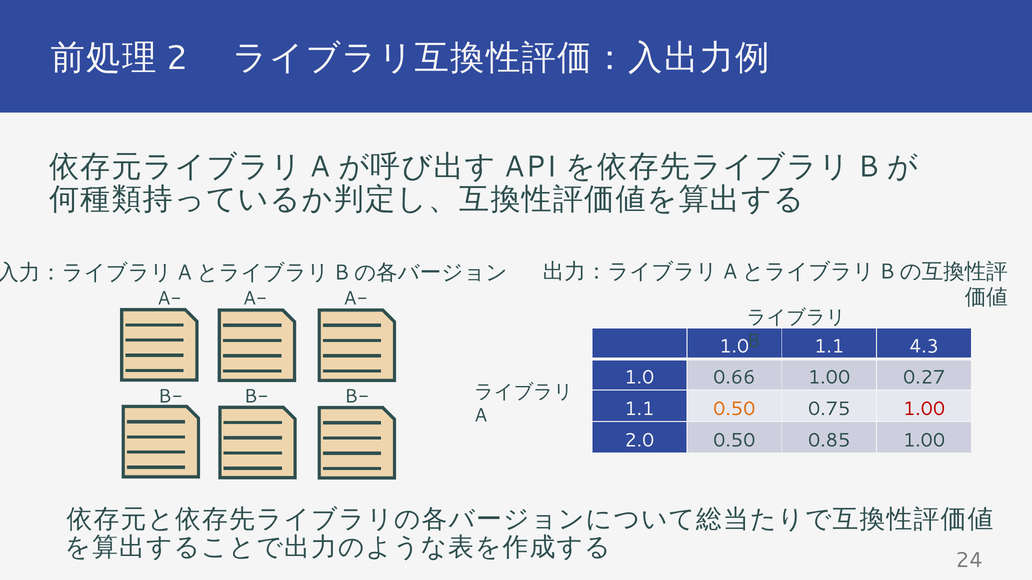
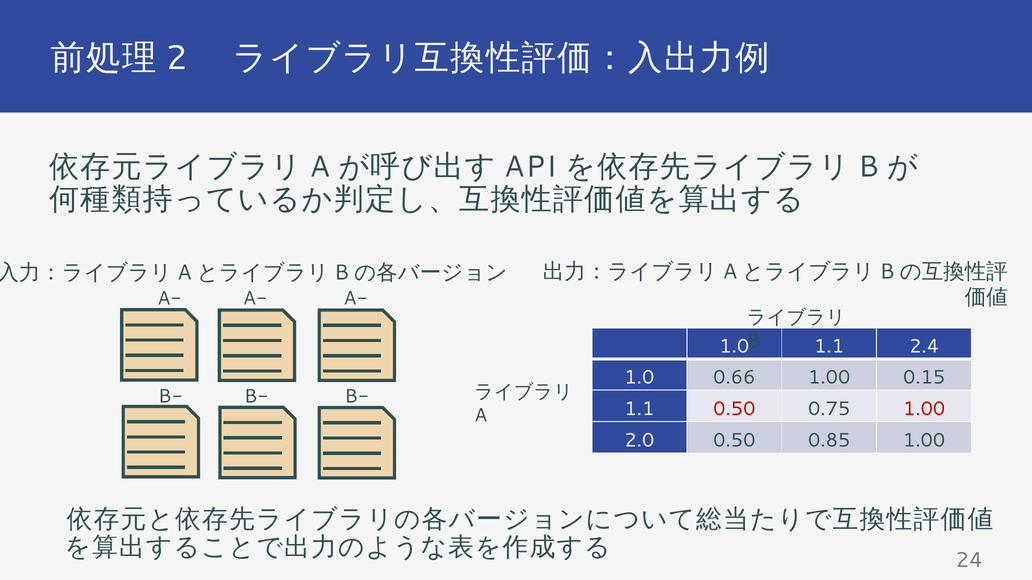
4.3: 4.3 -> 2.4 (924, 347)
0.27: 0.27 -> 0.15 (924, 378)
0.50 colour: orange -> red (734, 409)
